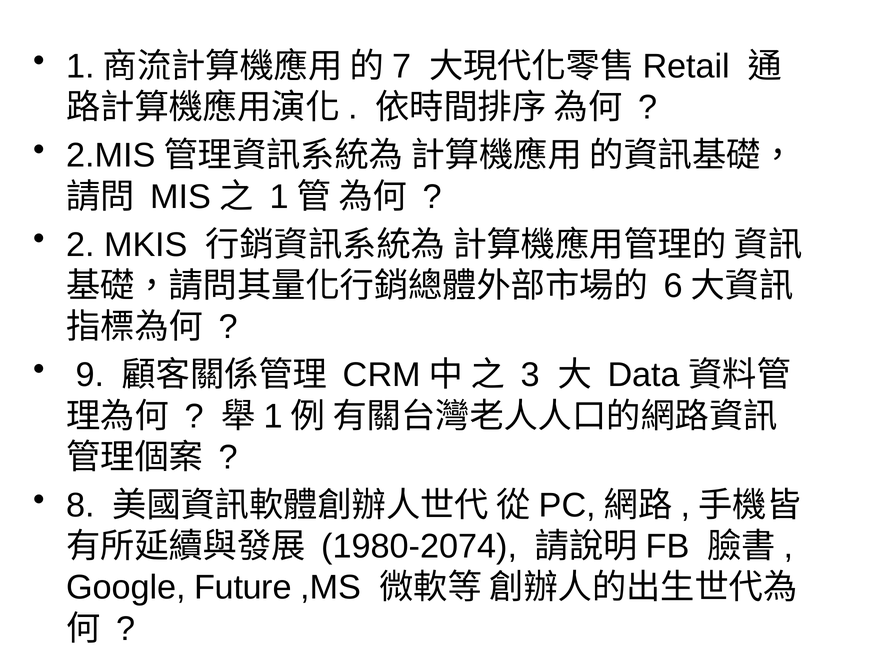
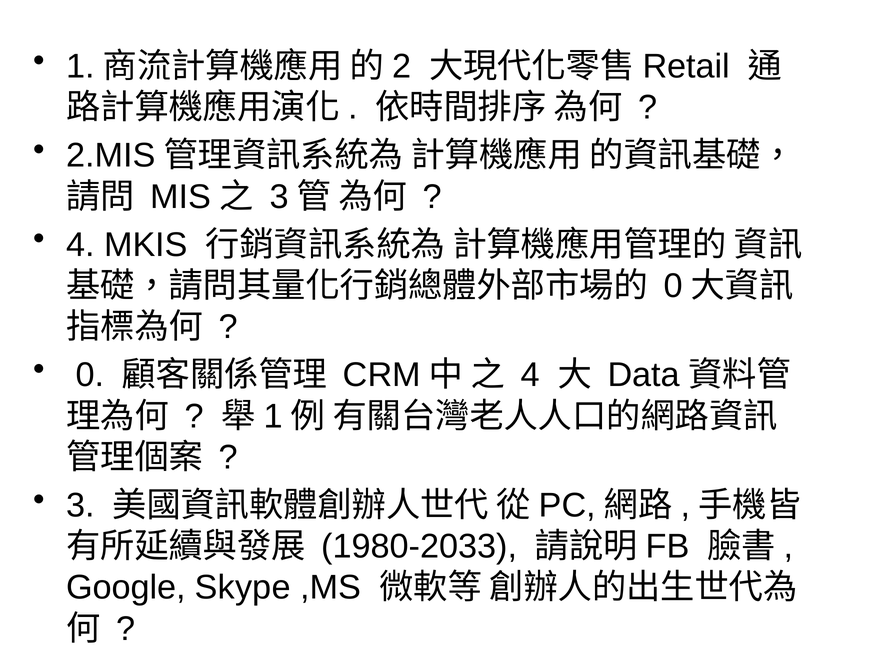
7: 7 -> 2 (402, 66)
1: 1 -> 3 (279, 197)
2: 2 -> 4 (80, 245)
6: 6 -> 0 (673, 286)
9: 9 -> 0 (90, 375)
3: 3 -> 4 (530, 375)
8: 8 -> 3 (80, 505)
1980-2074: 1980-2074 -> 1980-2033 (419, 546)
Future: Future -> Skype (243, 587)
